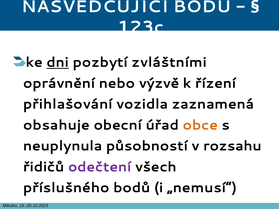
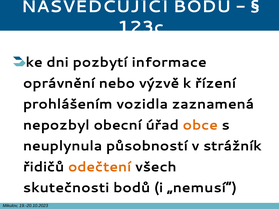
dni underline: present -> none (58, 62)
zvláštními: zvláštními -> informace (169, 62)
přihlašování: přihlašování -> prohlášením (68, 104)
obsahuje: obsahuje -> nepozbyl (56, 125)
rozsahu: rozsahu -> strážník (232, 146)
odečtení colour: purple -> orange (100, 167)
příslušného: příslušného -> skutečnosti (66, 188)
